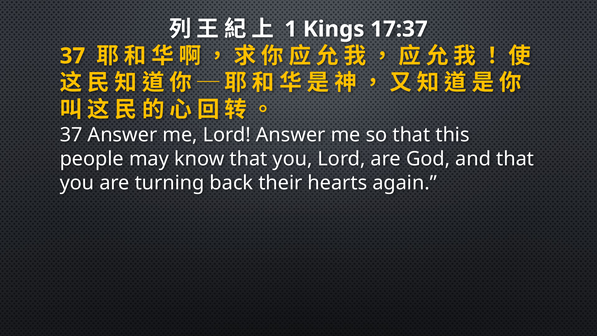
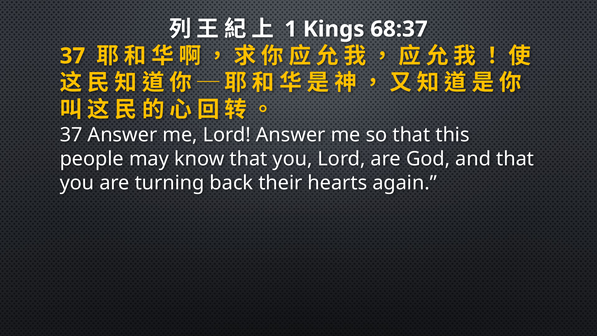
17:37: 17:37 -> 68:37 (399, 29)
